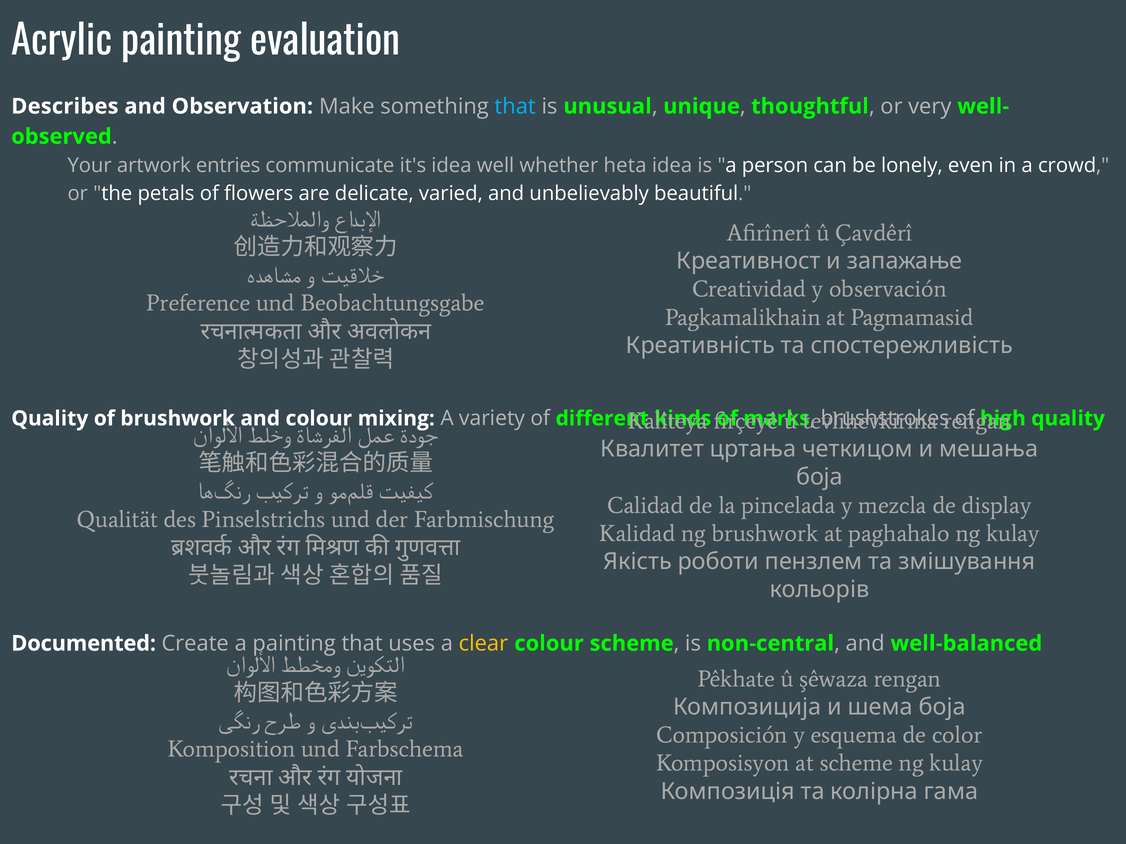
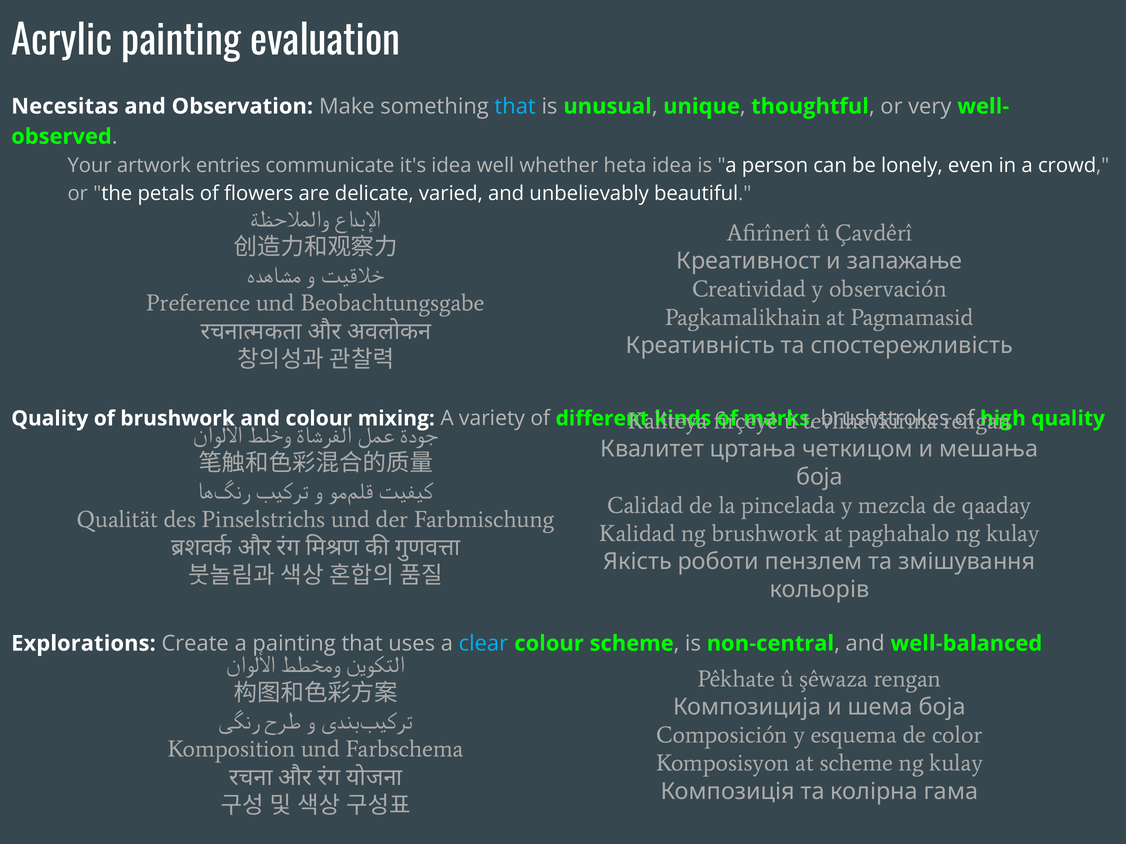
Describes: Describes -> Necesitas (65, 106)
display: display -> qaaday (997, 506)
Documented: Documented -> Explorations (84, 644)
clear colour: yellow -> light blue (483, 644)
